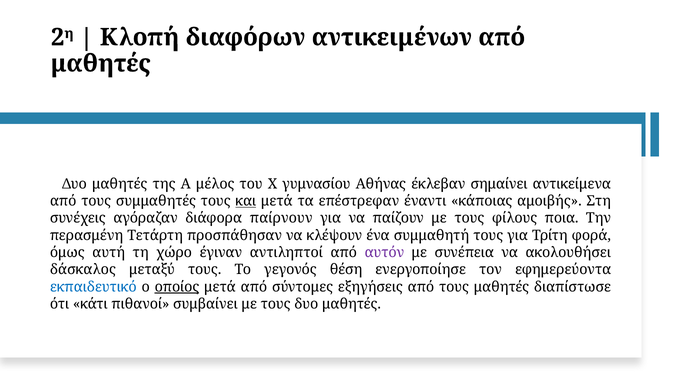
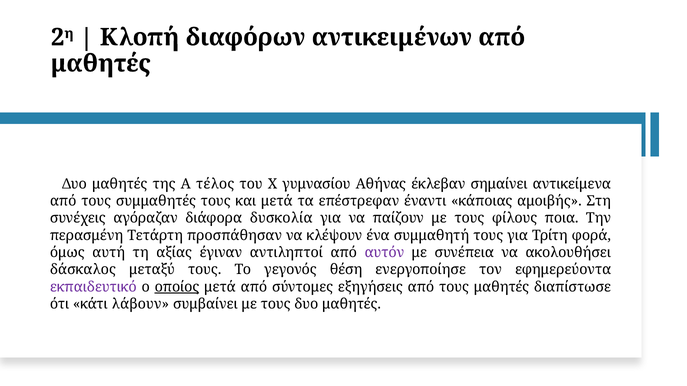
μέλος: μέλος -> τέλος (215, 184)
και underline: present -> none (246, 201)
παίρνουν: παίρνουν -> δυσκολία (281, 218)
χώρο: χώρο -> αξίας (174, 253)
εκπαιδευτικό colour: blue -> purple (93, 287)
πιθανοί: πιθανοί -> λάβουν (140, 304)
